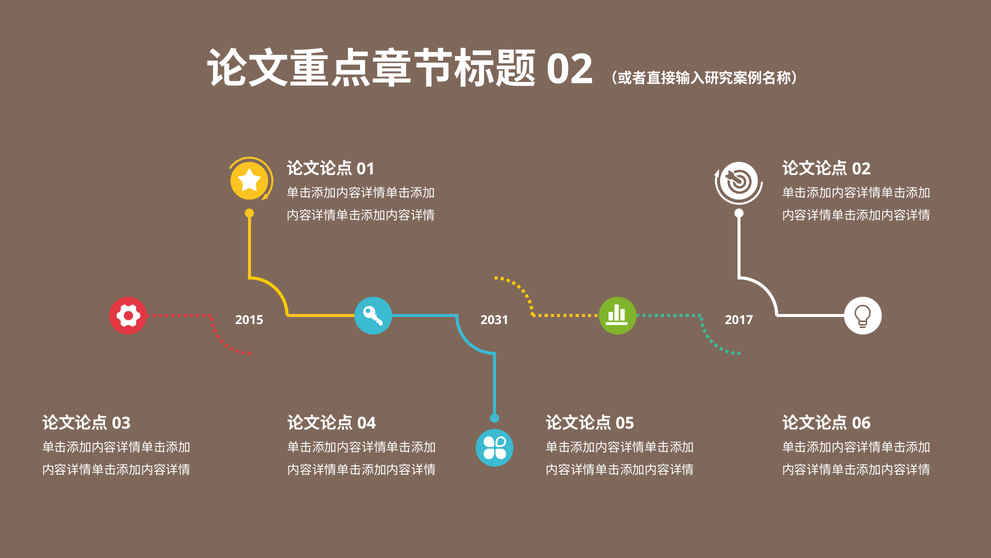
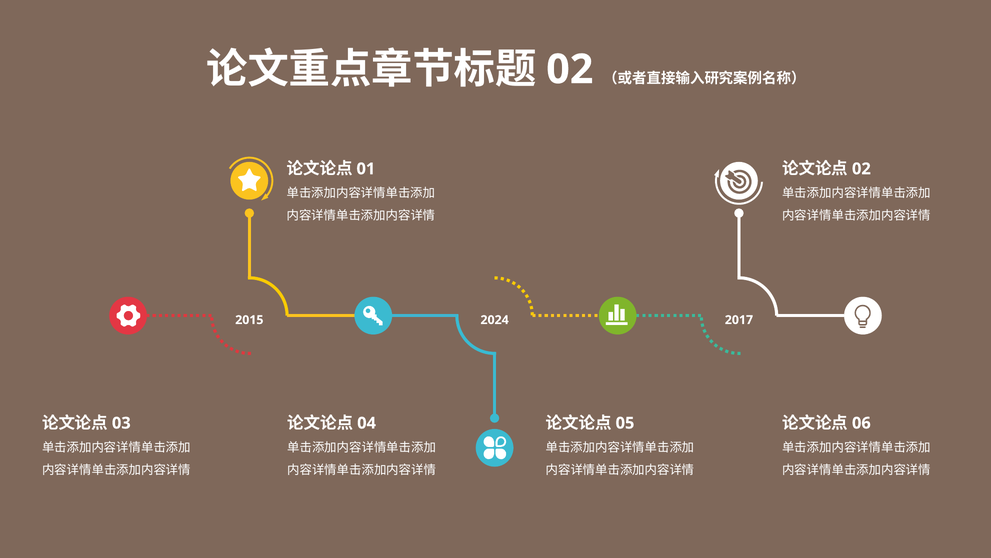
2031: 2031 -> 2024 (495, 320)
